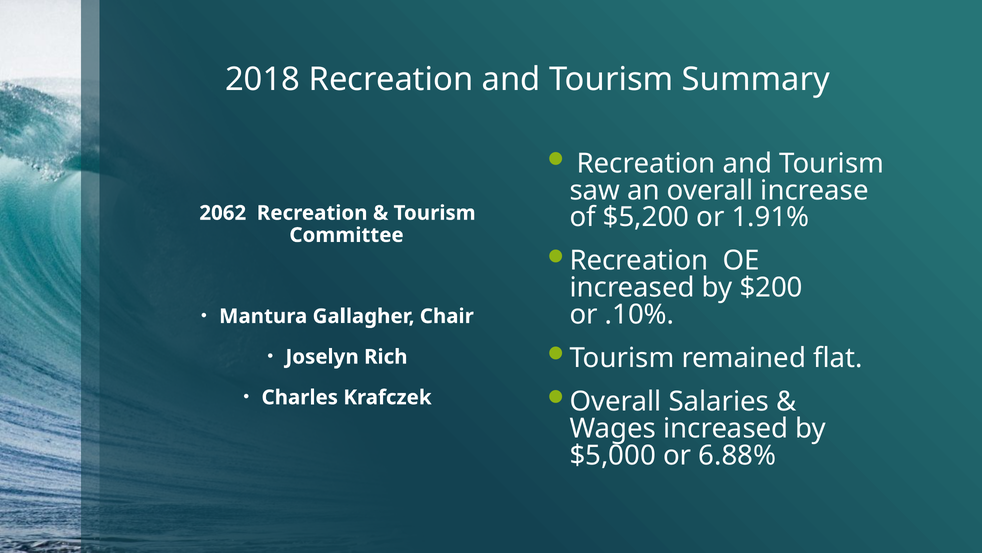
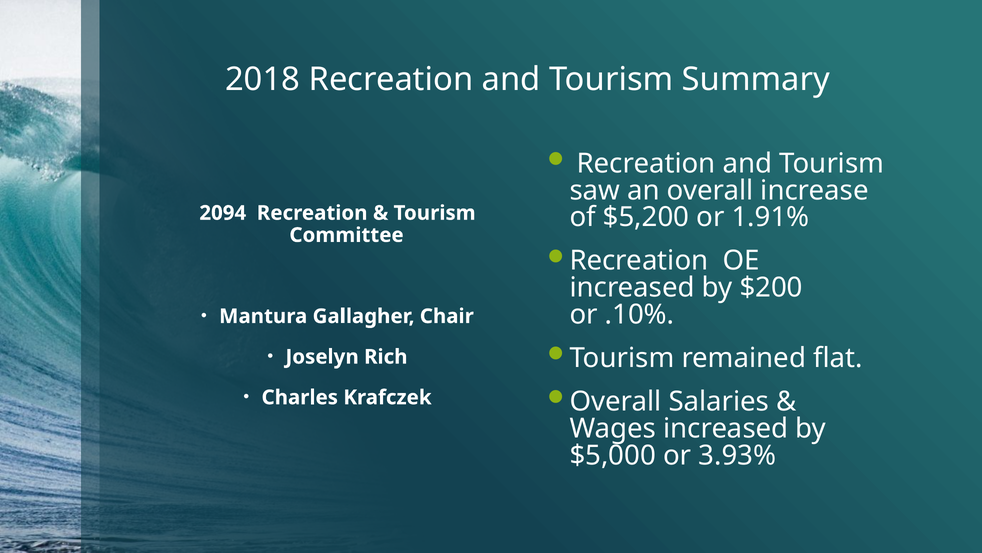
2062: 2062 -> 2094 (223, 213)
6.88%: 6.88% -> 3.93% (737, 455)
